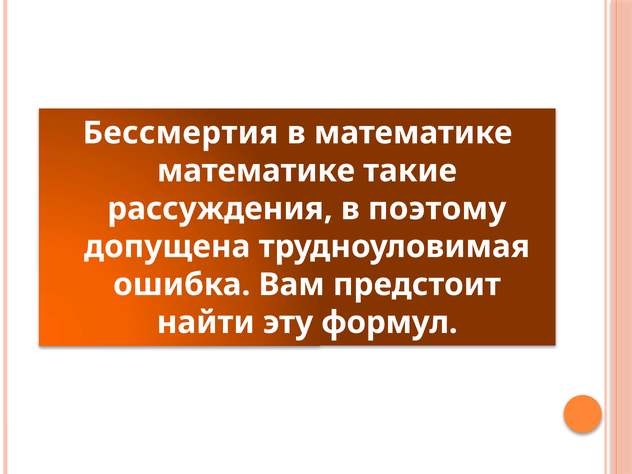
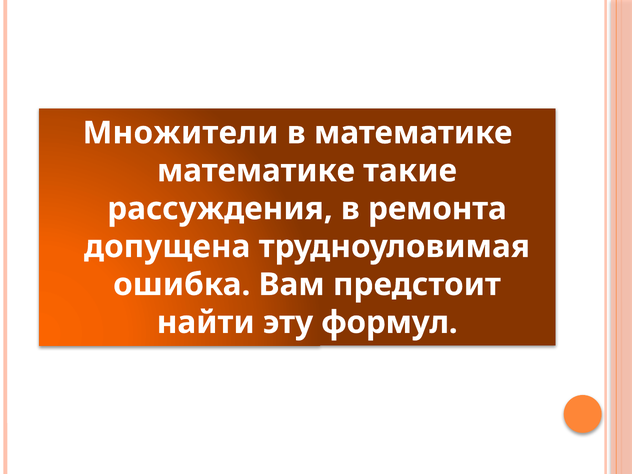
Бессмертия: Бессмертия -> Множители (180, 133)
поэтому: поэтому -> ремонта (437, 209)
